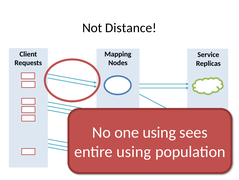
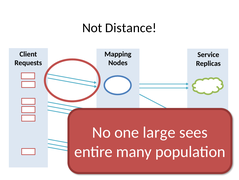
one using: using -> large (159, 132)
entire using: using -> many (134, 151)
